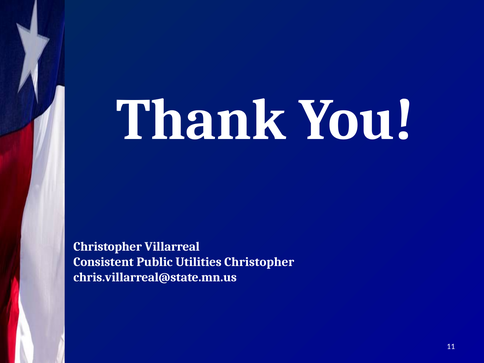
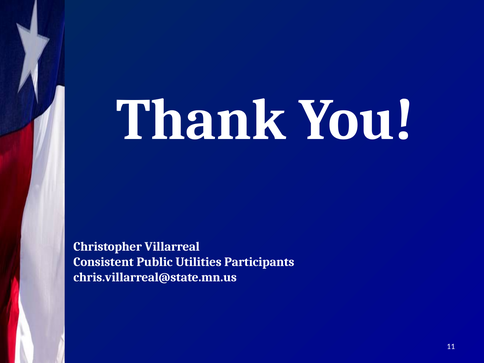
Utilities Christopher: Christopher -> Participants (259, 262)
